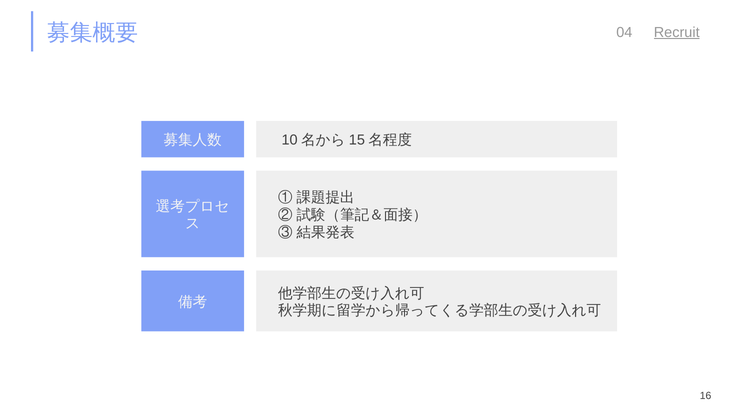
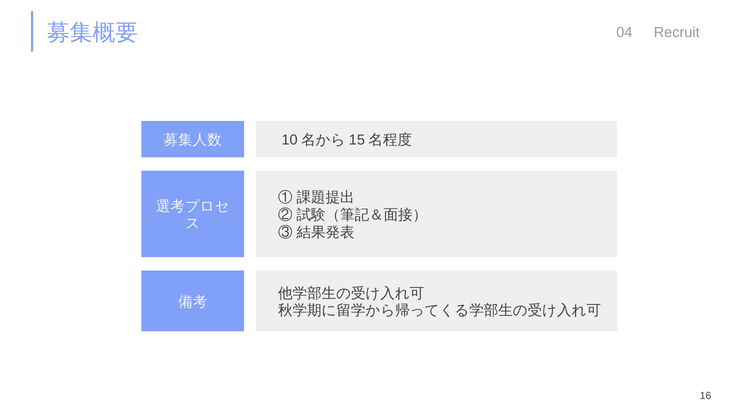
Recruit underline: present -> none (677, 32)
